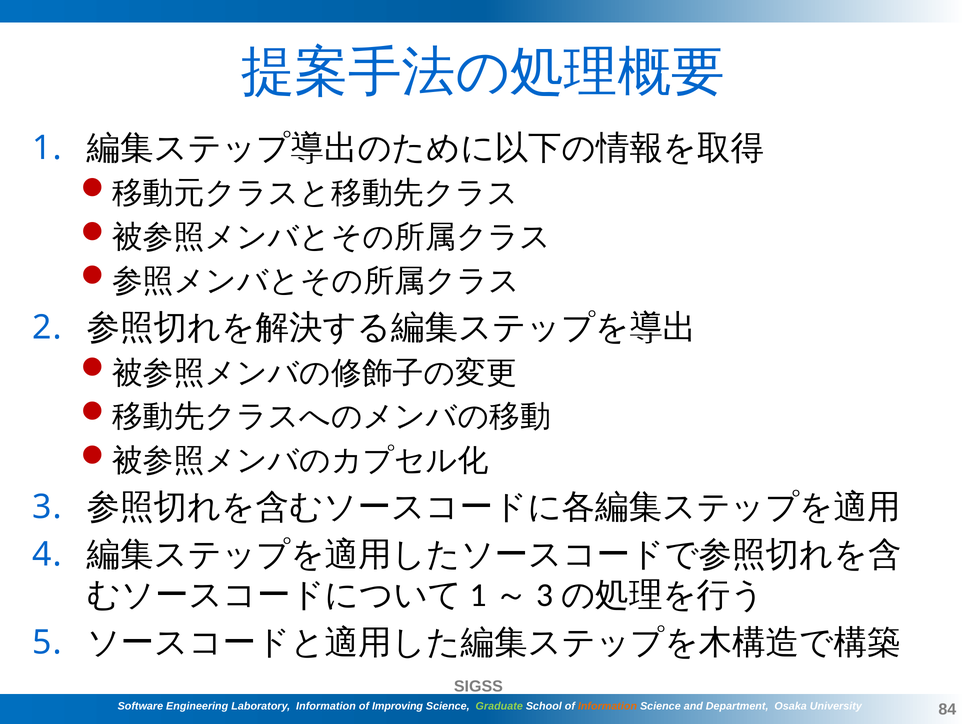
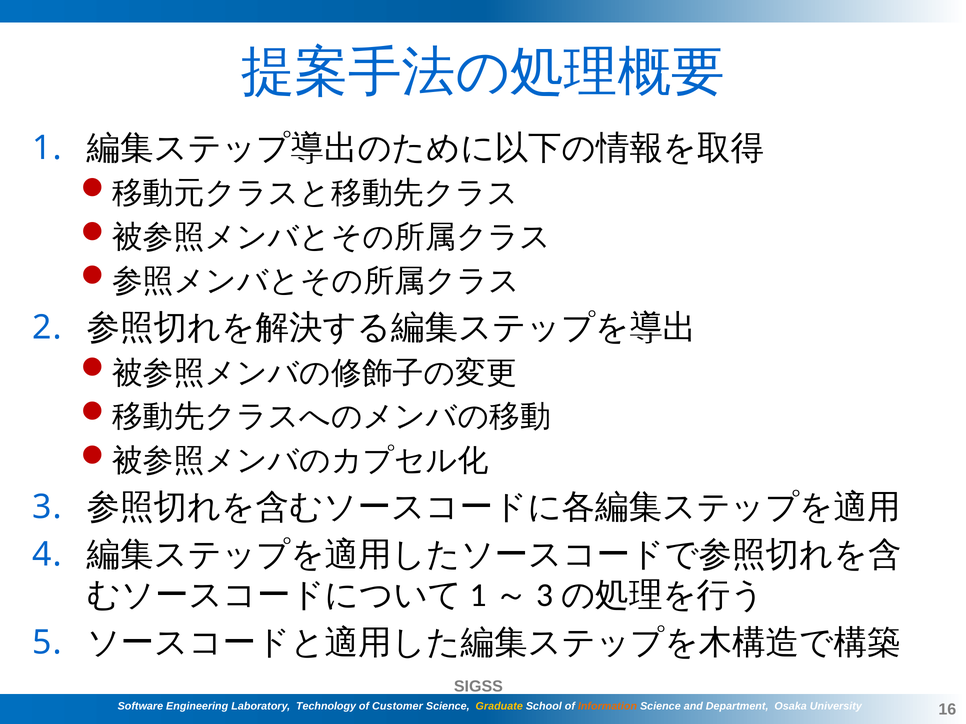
Laboratory Information: Information -> Technology (326, 707)
Improving: Improving -> Customer (397, 707)
Graduate colour: light green -> yellow (499, 707)
84: 84 -> 16 (947, 710)
